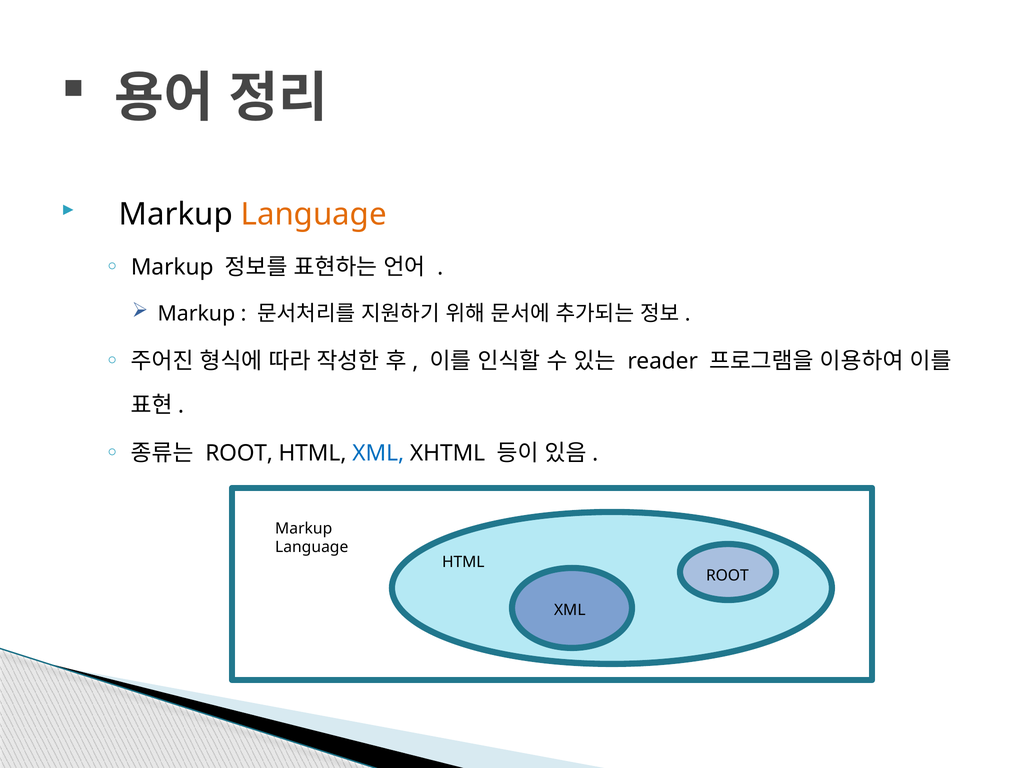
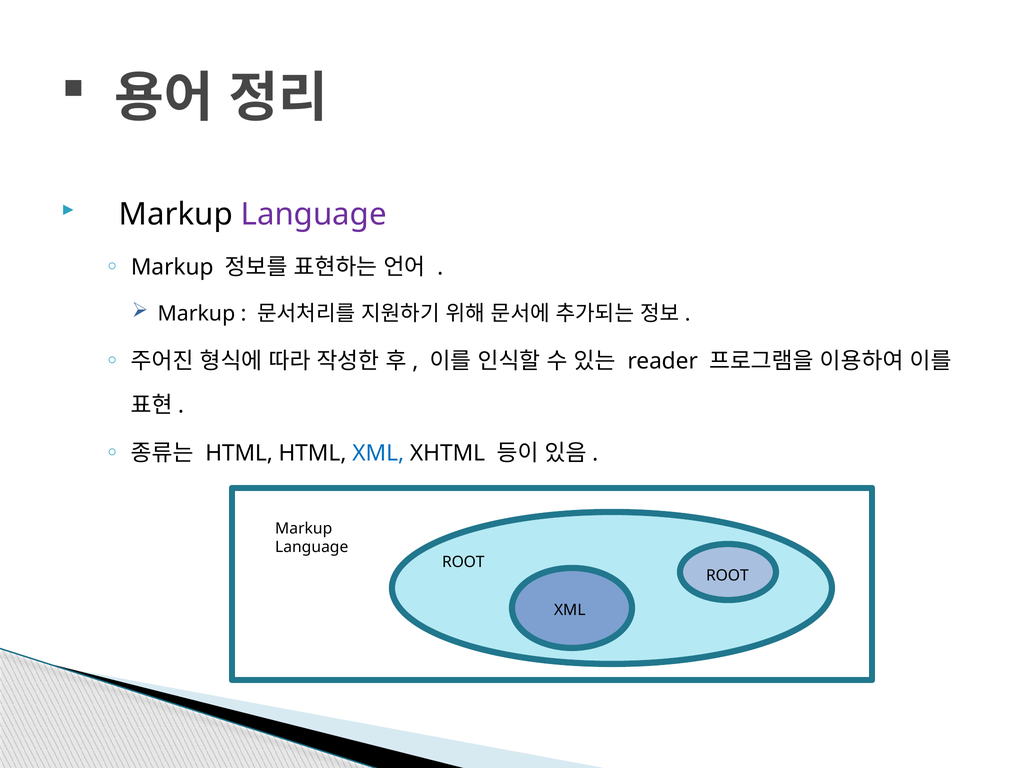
Language colour: orange -> purple (314, 214)
ROOT: ROOT -> HTML (239, 453)
HTML: HTML -> ROOT (463, 562)
